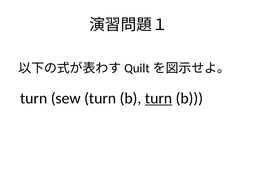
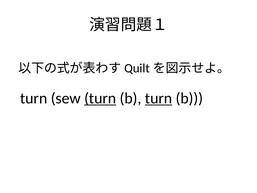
turn underline: none -> present (100, 98)
